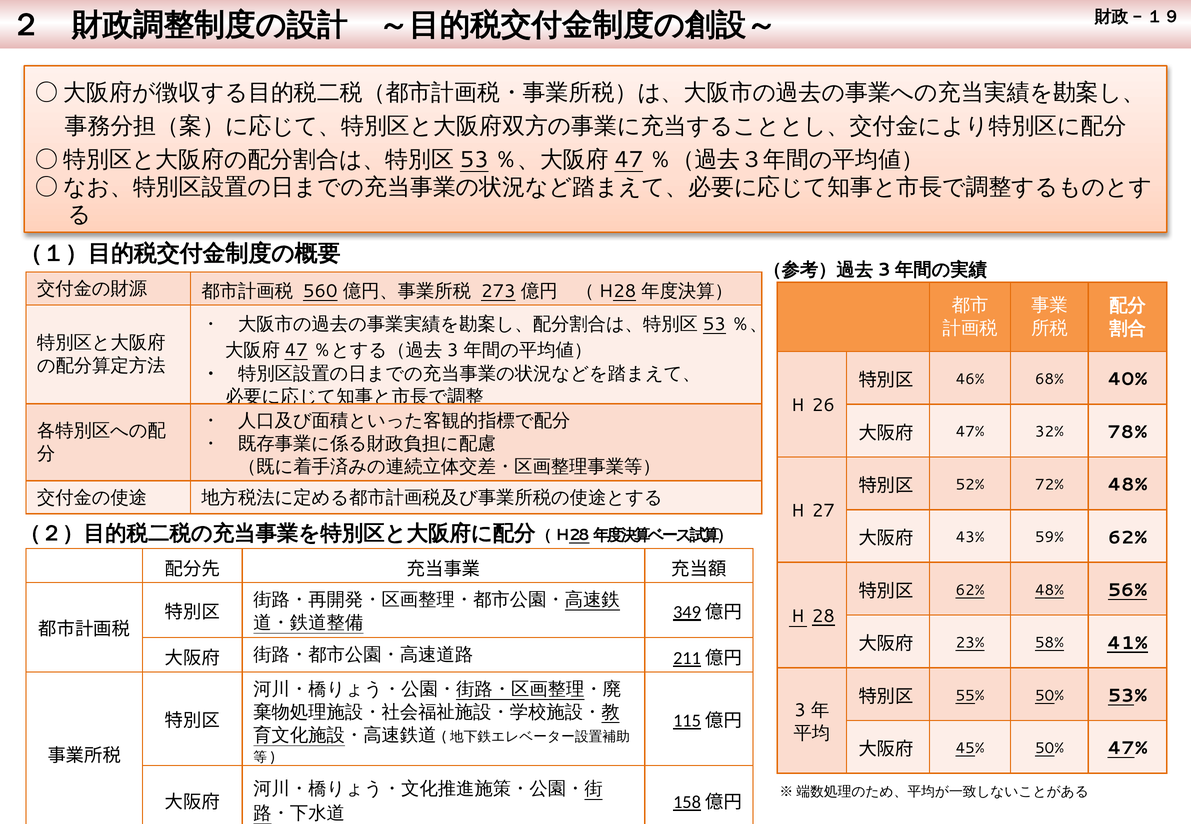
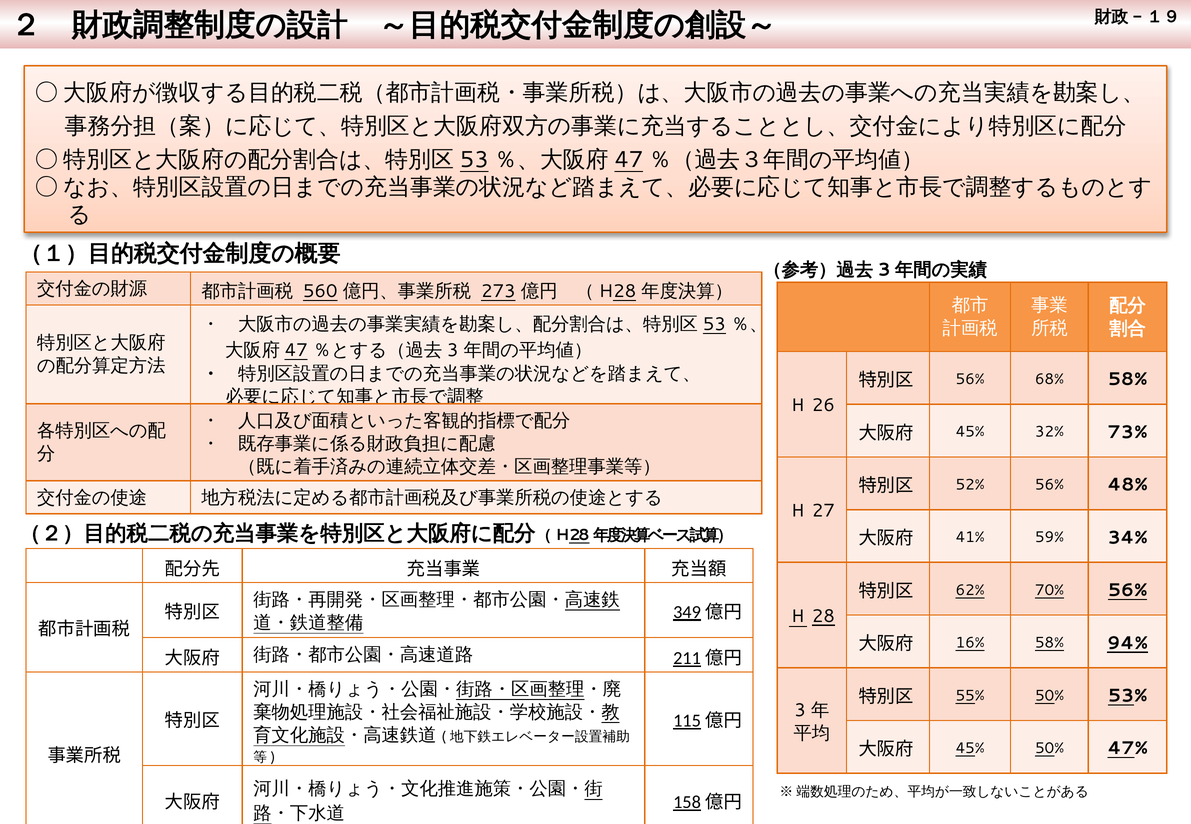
46%: 46% -> 56% (970, 379)
68% 40%: 40% -> 58% (1128, 380)
47%: 47% -> 45% (970, 432)
78%: 78% -> 73% (1127, 432)
52% 72%: 72% -> 56% (1050, 485)
43%: 43% -> 41% (970, 538)
59% 62%: 62% -> 34% (1128, 538)
62% 48%: 48% -> 70% (1050, 590)
23%: 23% -> 16% (970, 643)
41%: 41% -> 94% (1127, 643)
